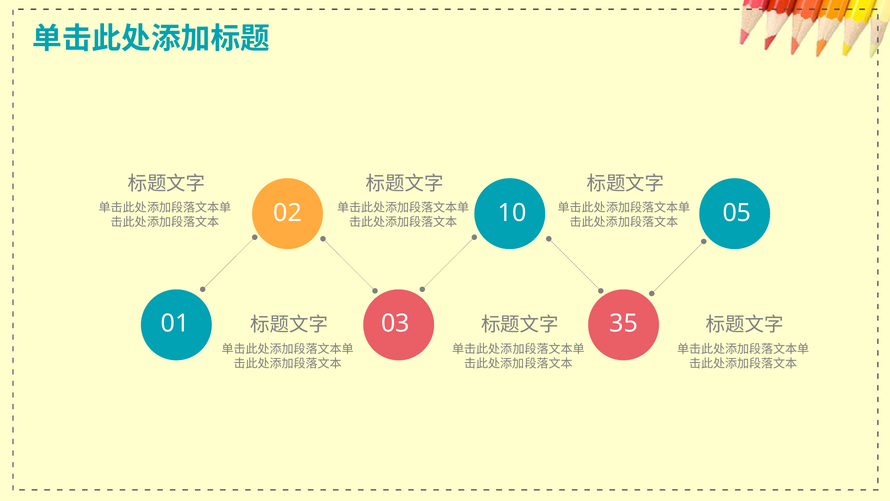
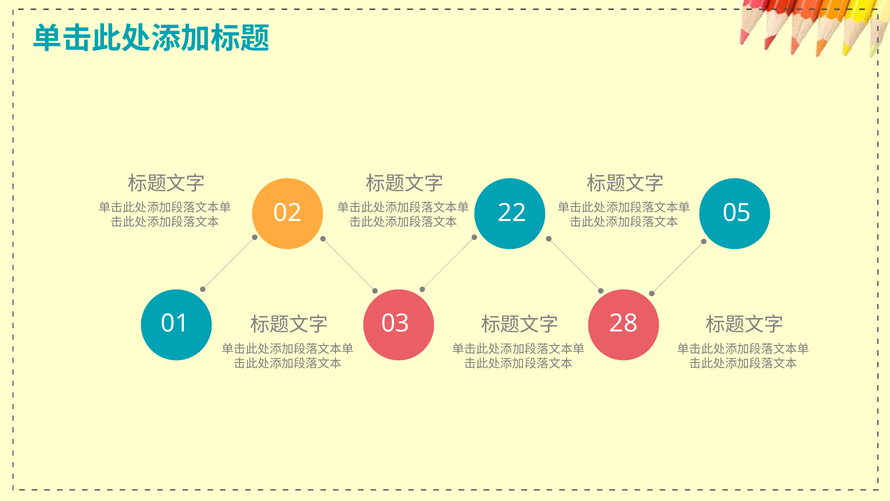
10: 10 -> 22 (512, 213)
35: 35 -> 28 (624, 323)
